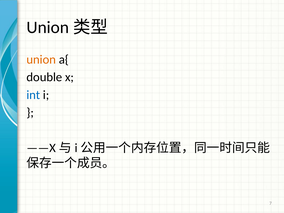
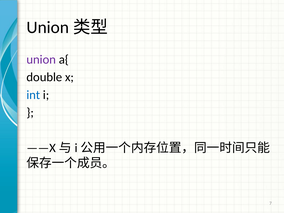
union colour: orange -> purple (41, 59)
